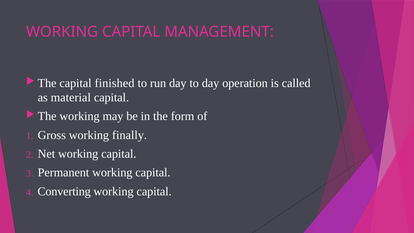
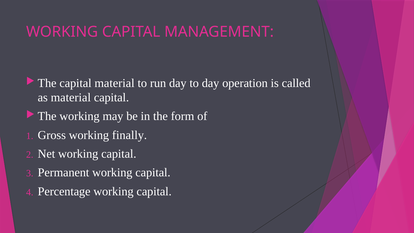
capital finished: finished -> material (115, 83)
Converting: Converting -> Percentage (64, 191)
